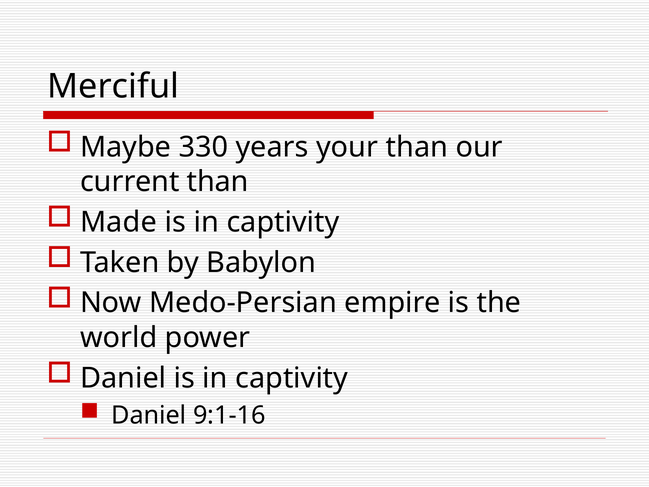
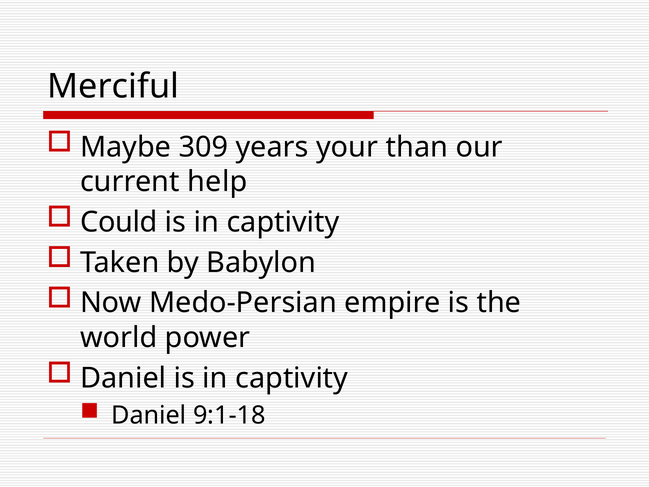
330: 330 -> 309 (203, 147)
current than: than -> help (217, 182)
Made: Made -> Could (119, 222)
9:1-16: 9:1-16 -> 9:1-18 (229, 415)
